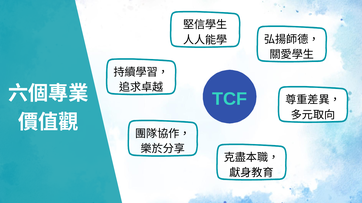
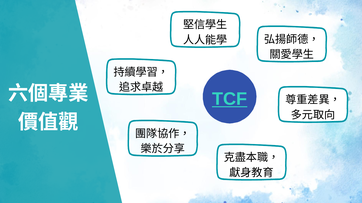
TCF underline: none -> present (230, 99)
